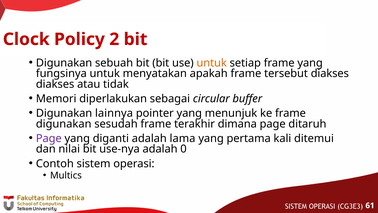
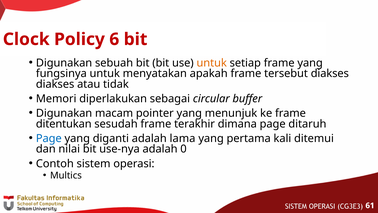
2: 2 -> 6 (114, 39)
lainnya: lainnya -> macam (114, 113)
digunakan: digunakan -> ditentukan (64, 124)
Page colour: purple -> blue (49, 138)
